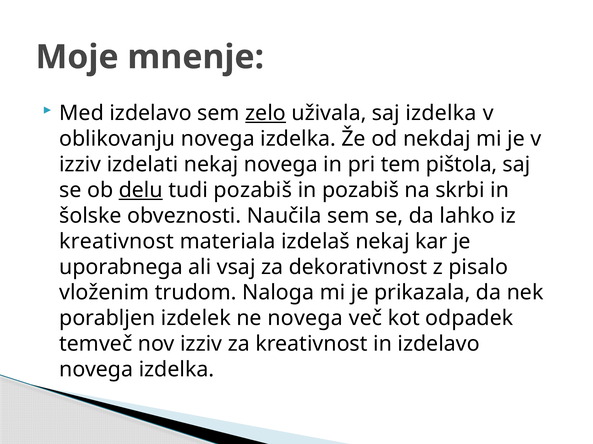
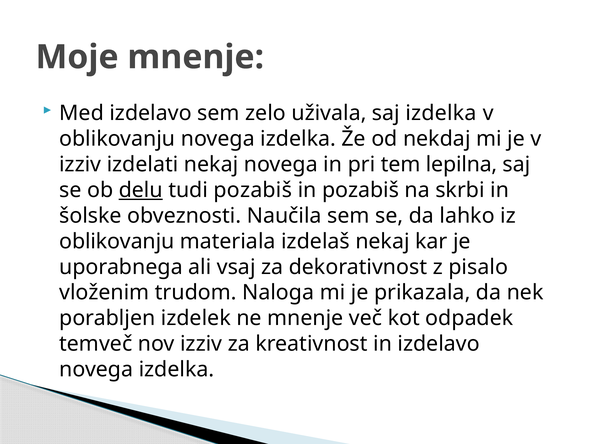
zelo underline: present -> none (266, 113)
pištola: pištola -> lepilna (462, 165)
kreativnost: kreativnost -> oblikovanju (117, 242)
ne novega: novega -> mnenje (305, 319)
